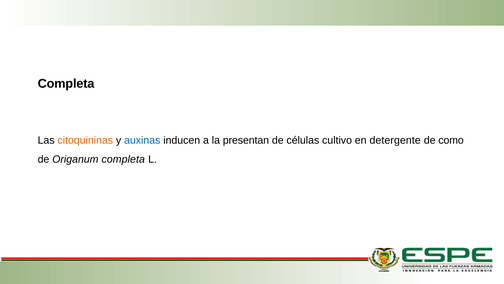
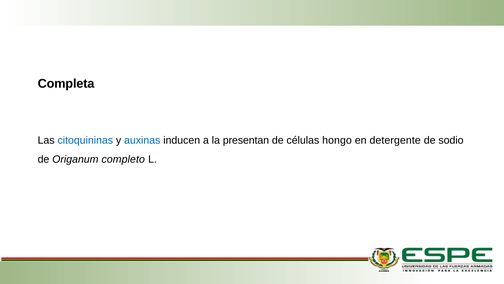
citoquininas colour: orange -> blue (85, 140)
cultivo: cultivo -> hongo (337, 140)
como: como -> sodio (451, 140)
Origanum completa: completa -> completo (123, 159)
